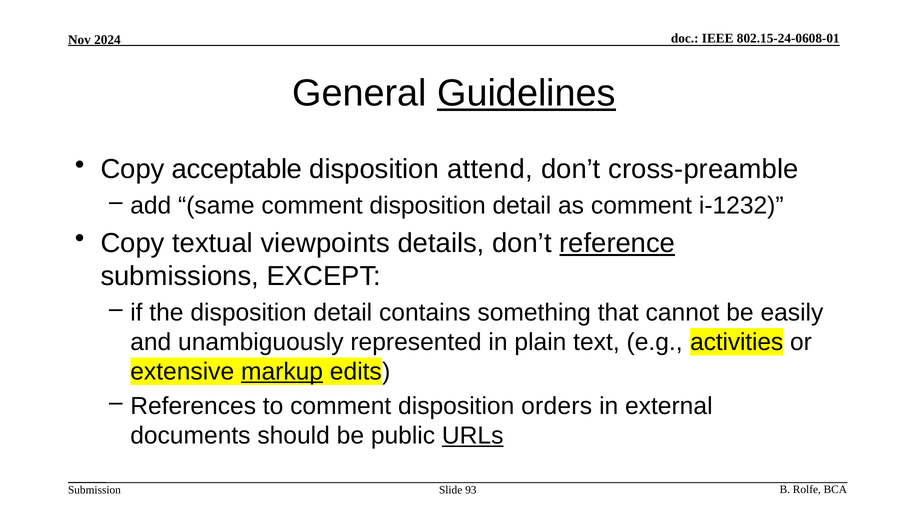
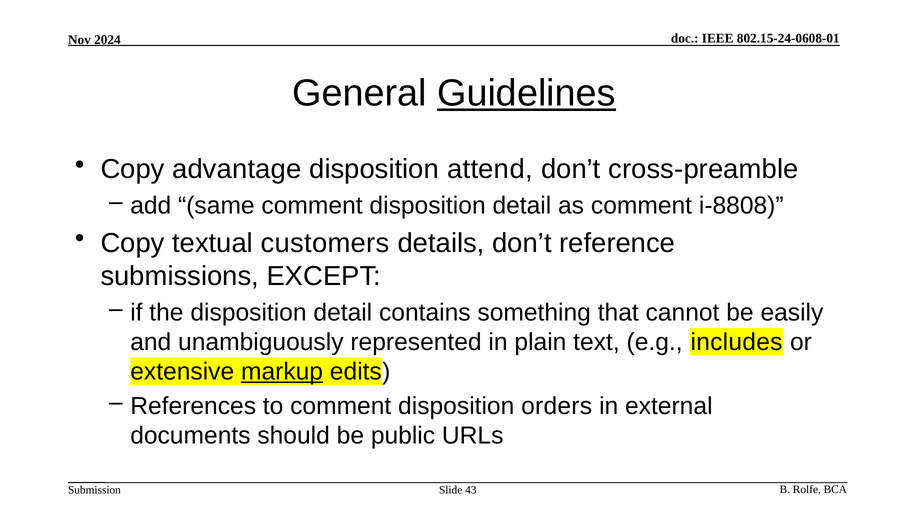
acceptable: acceptable -> advantage (237, 169)
i-1232: i-1232 -> i-8808 (741, 206)
viewpoints: viewpoints -> customers (325, 243)
reference underline: present -> none (617, 243)
activities: activities -> includes (737, 342)
URLs underline: present -> none (473, 436)
93: 93 -> 43 (471, 490)
